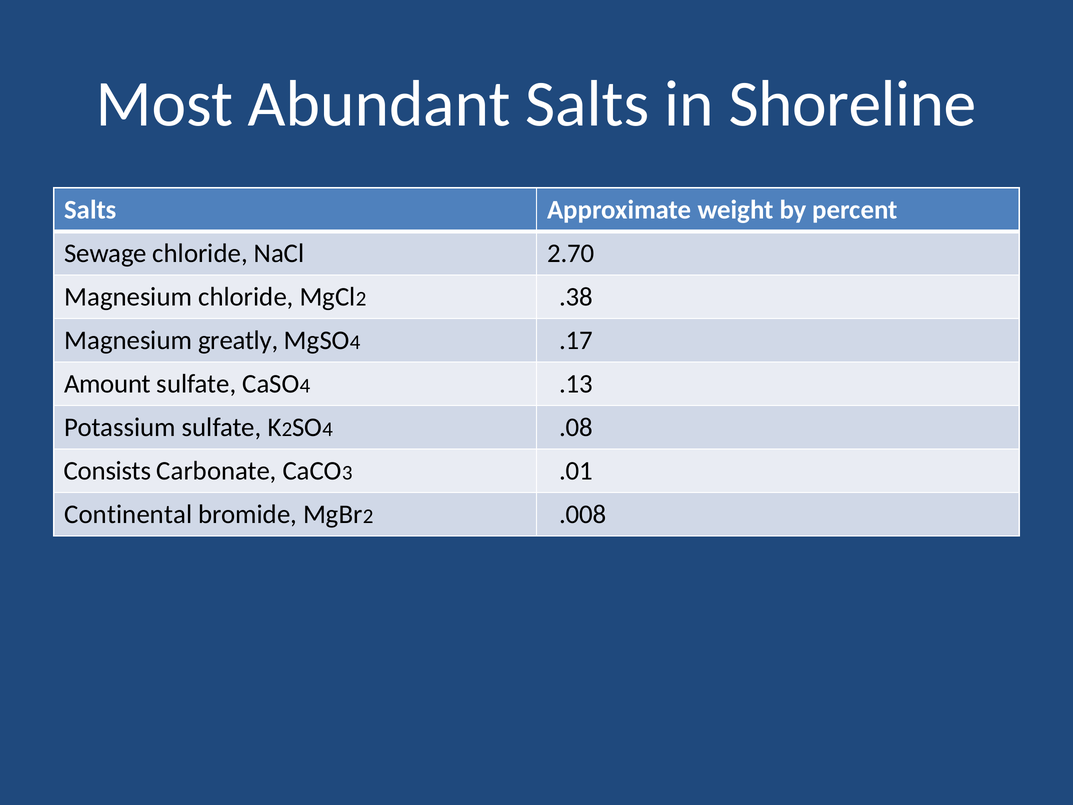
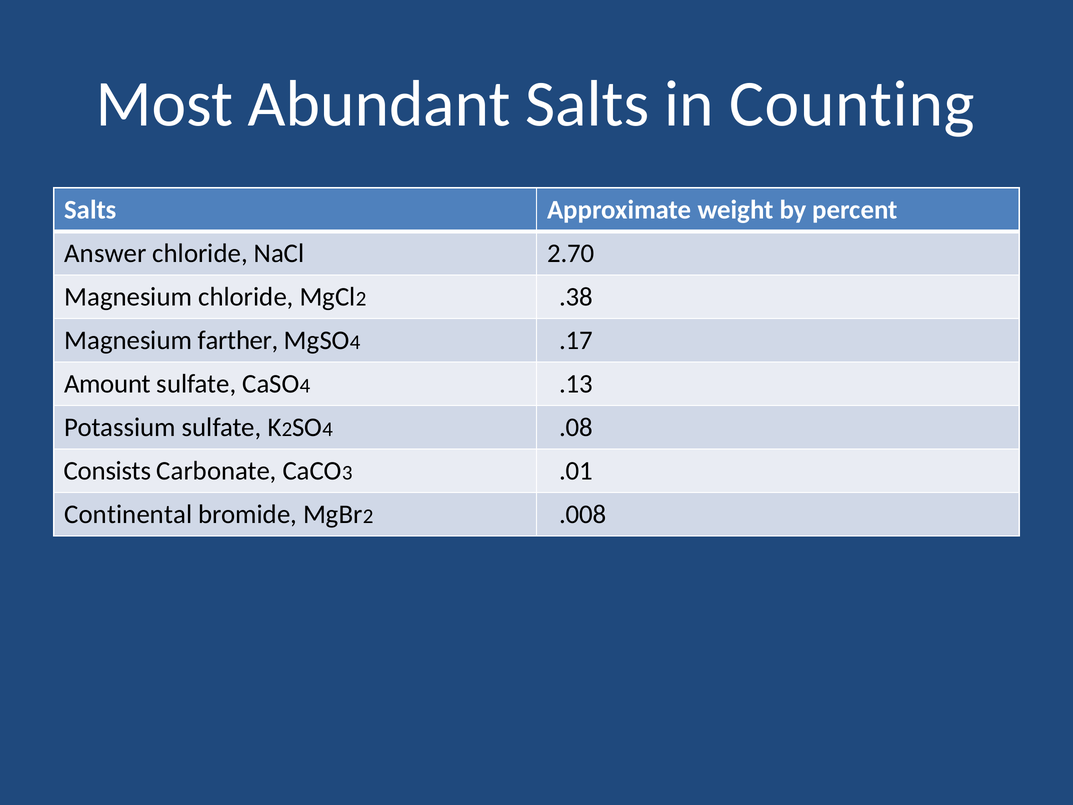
Shoreline: Shoreline -> Counting (852, 104)
Sewage: Sewage -> Answer (105, 253)
greatly: greatly -> farther (238, 340)
